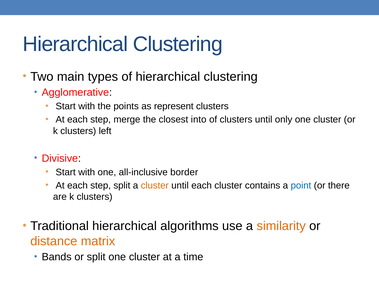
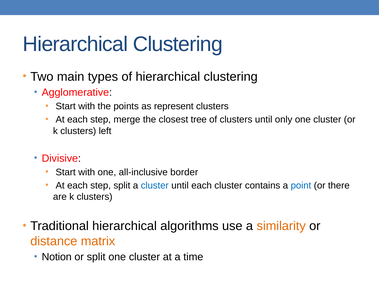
into: into -> tree (199, 120)
cluster colour: orange -> blue (155, 186)
Bands: Bands -> Notion (57, 257)
